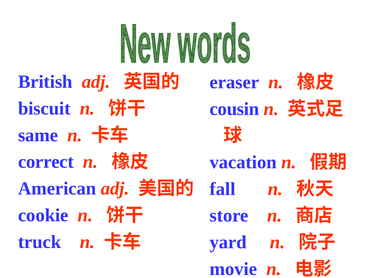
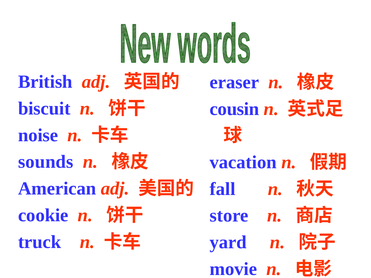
same: same -> noise (38, 135)
correct: correct -> sounds (46, 162)
